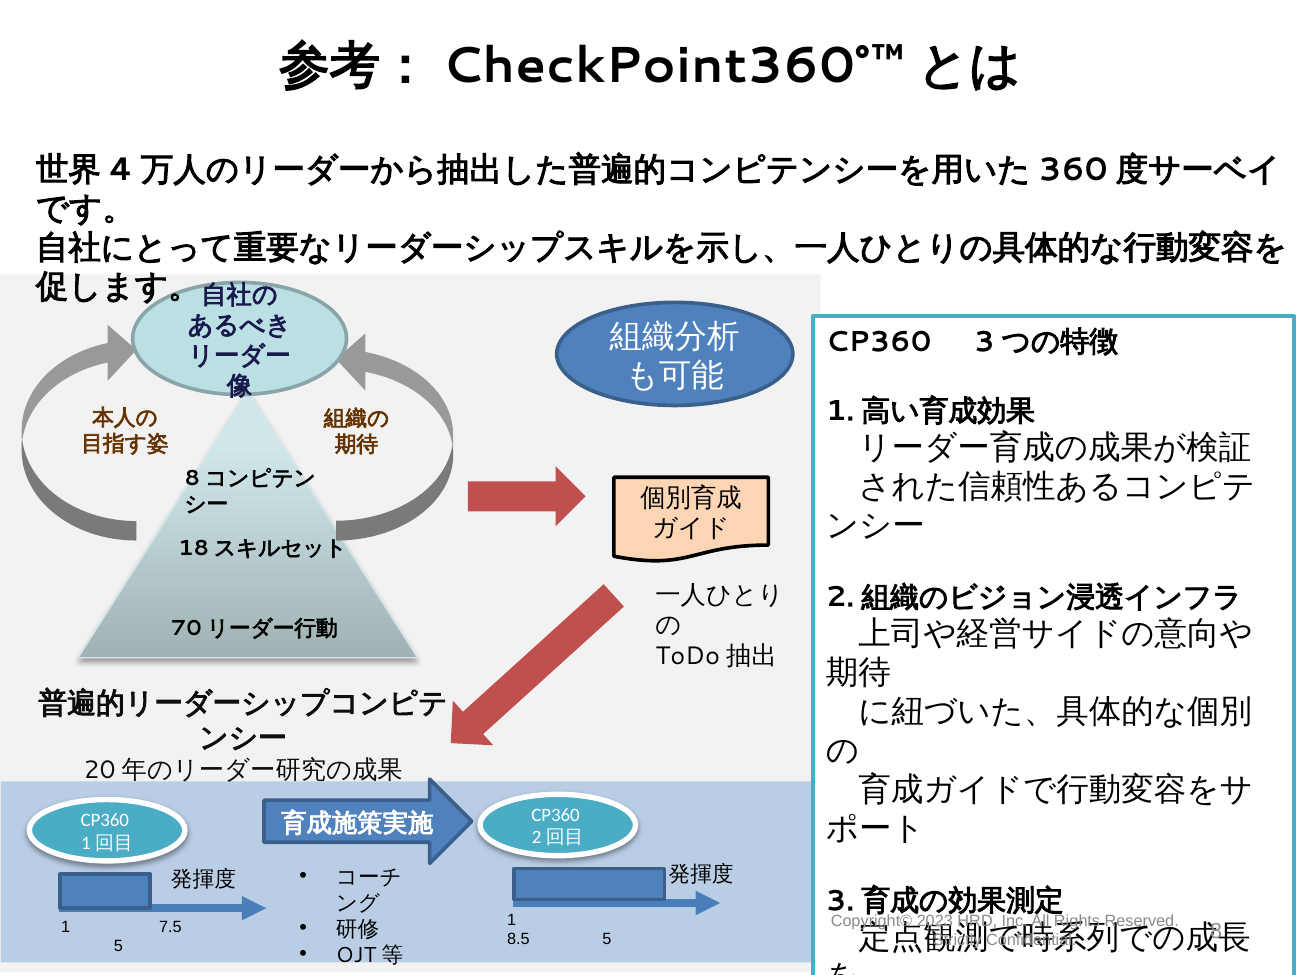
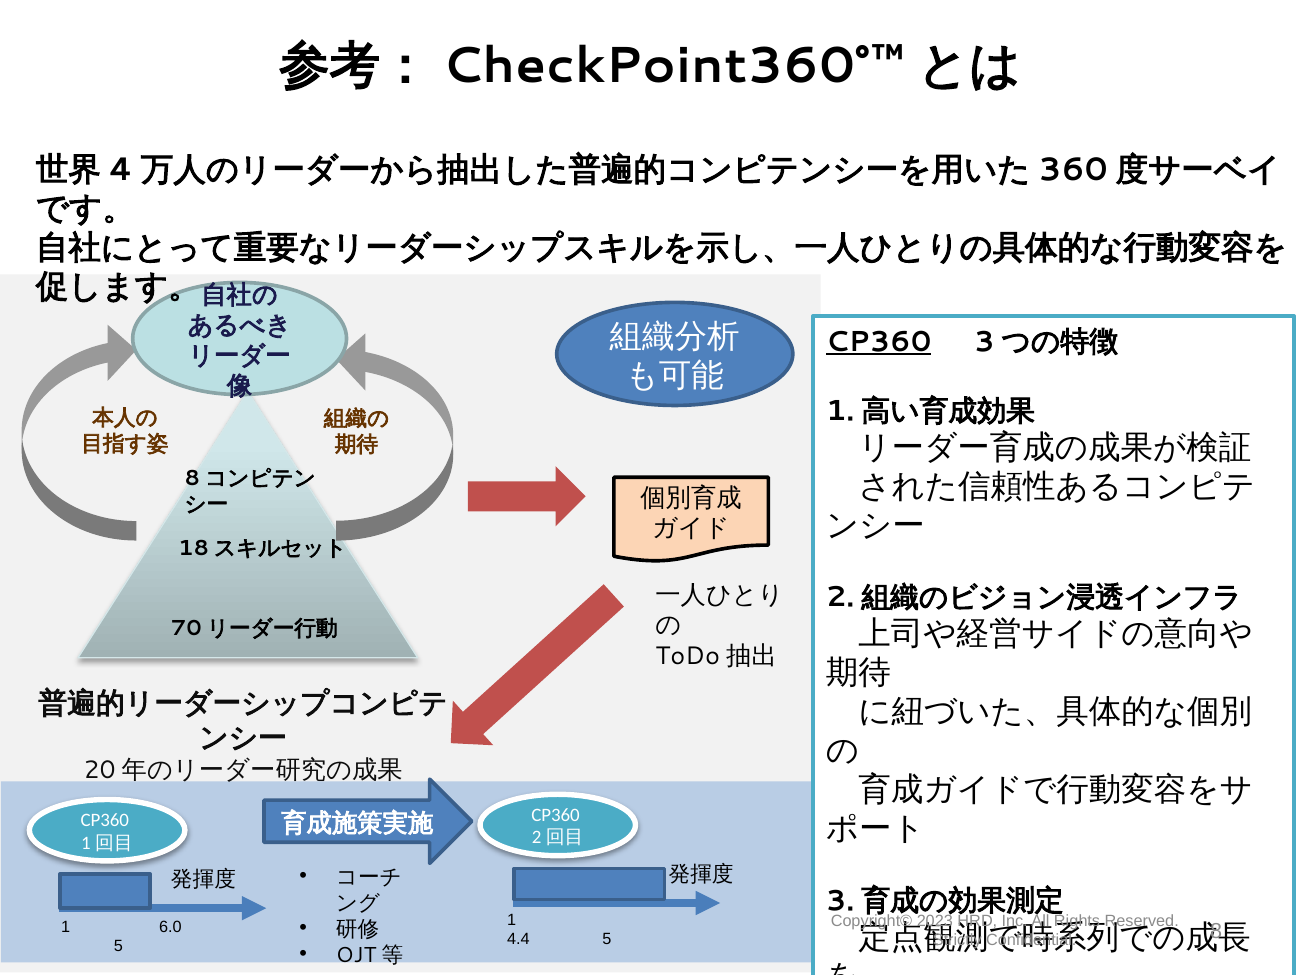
CP360 underline: none -> present (879, 342)
7.5: 7.5 -> 6.0 (170, 927)
8.5: 8.5 -> 4.4 (518, 940)
